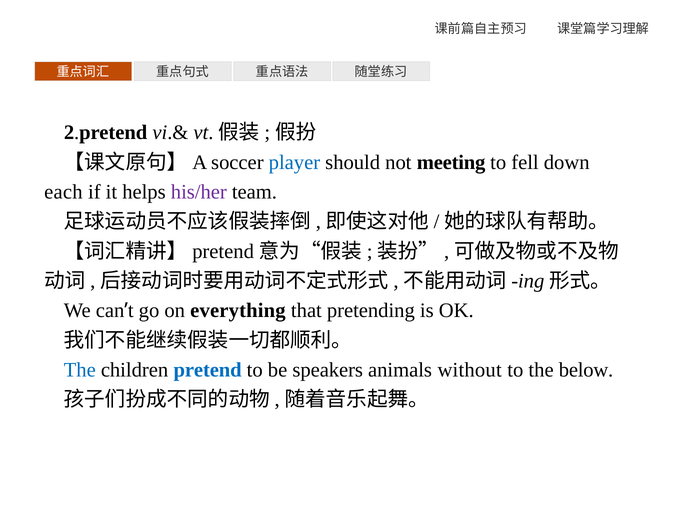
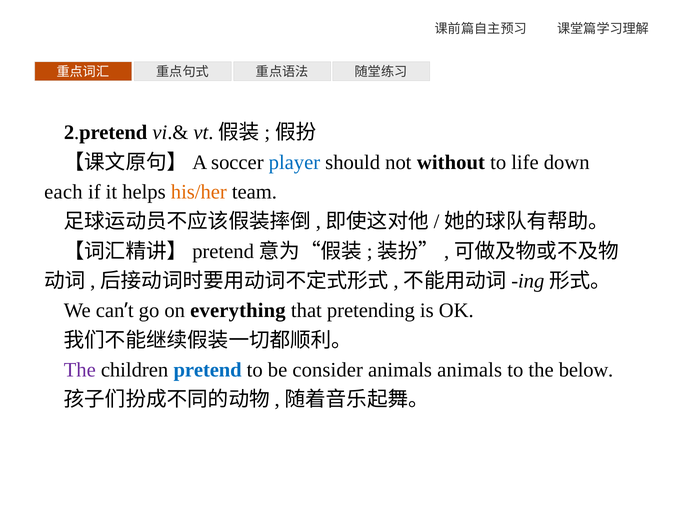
meeting: meeting -> without (451, 162)
fell: fell -> life (525, 162)
his/her colour: purple -> orange (199, 192)
The colour: blue -> purple (80, 370)
speakers: speakers -> consider (328, 370)
animals without: without -> animals (470, 370)
